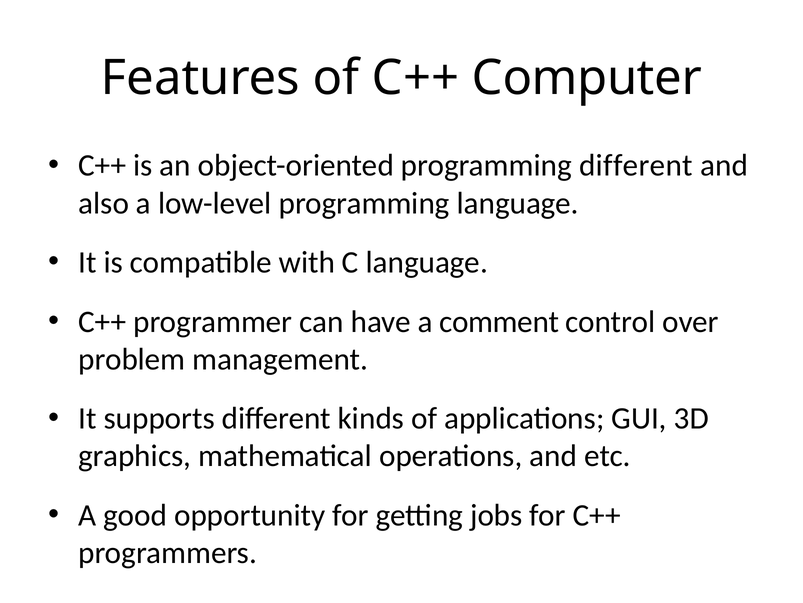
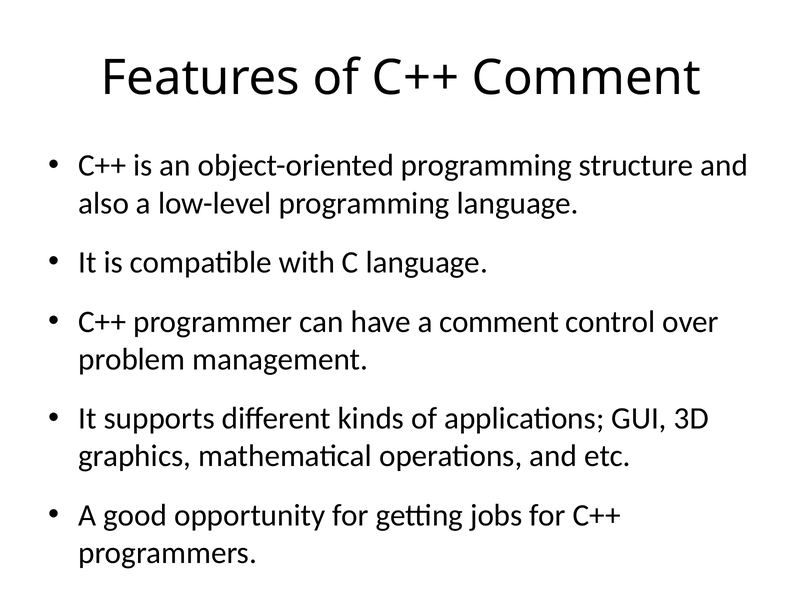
C++ Computer: Computer -> Comment (587, 78)
programming different: different -> structure (636, 165)
